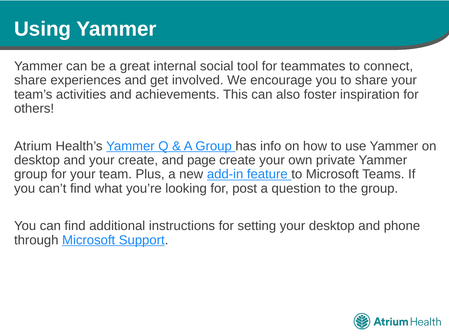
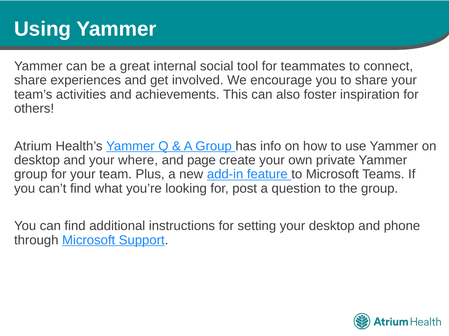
your create: create -> where (138, 161)
